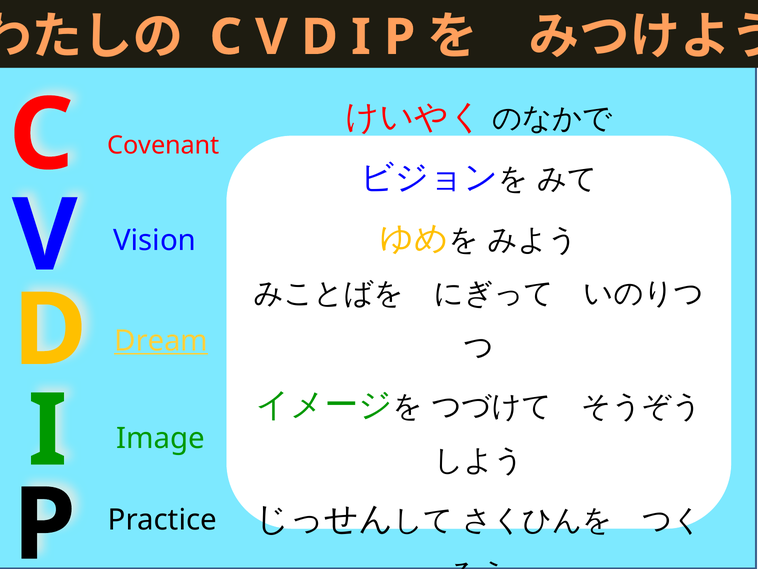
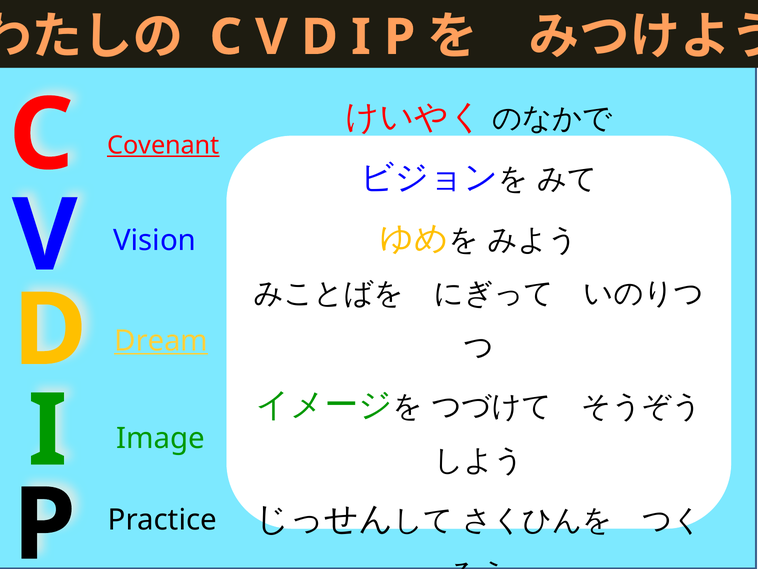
Covenant underline: none -> present (163, 145)
